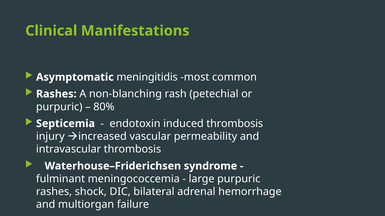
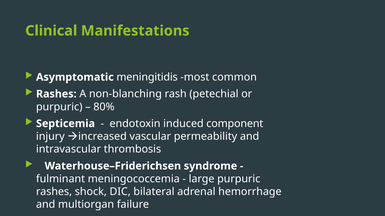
induced thrombosis: thrombosis -> component (235, 124)
